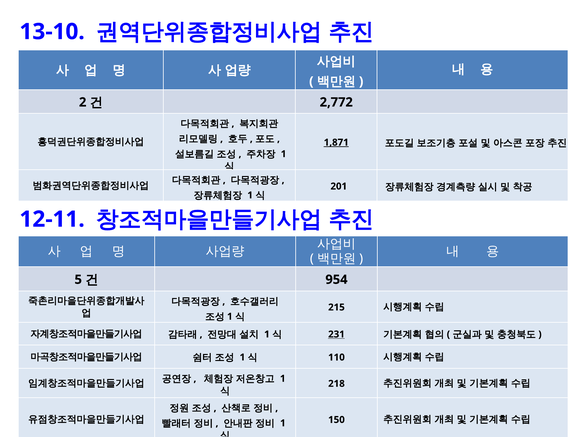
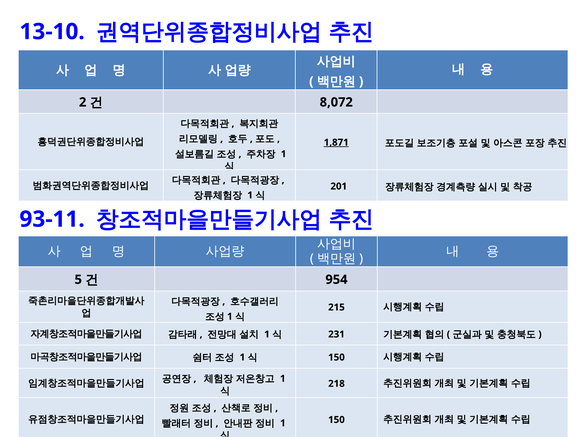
2,772: 2,772 -> 8,072 (336, 102)
12-11: 12-11 -> 93-11 (52, 219)
231 underline: present -> none (336, 334)
110: 110 -> 150 (336, 357)
